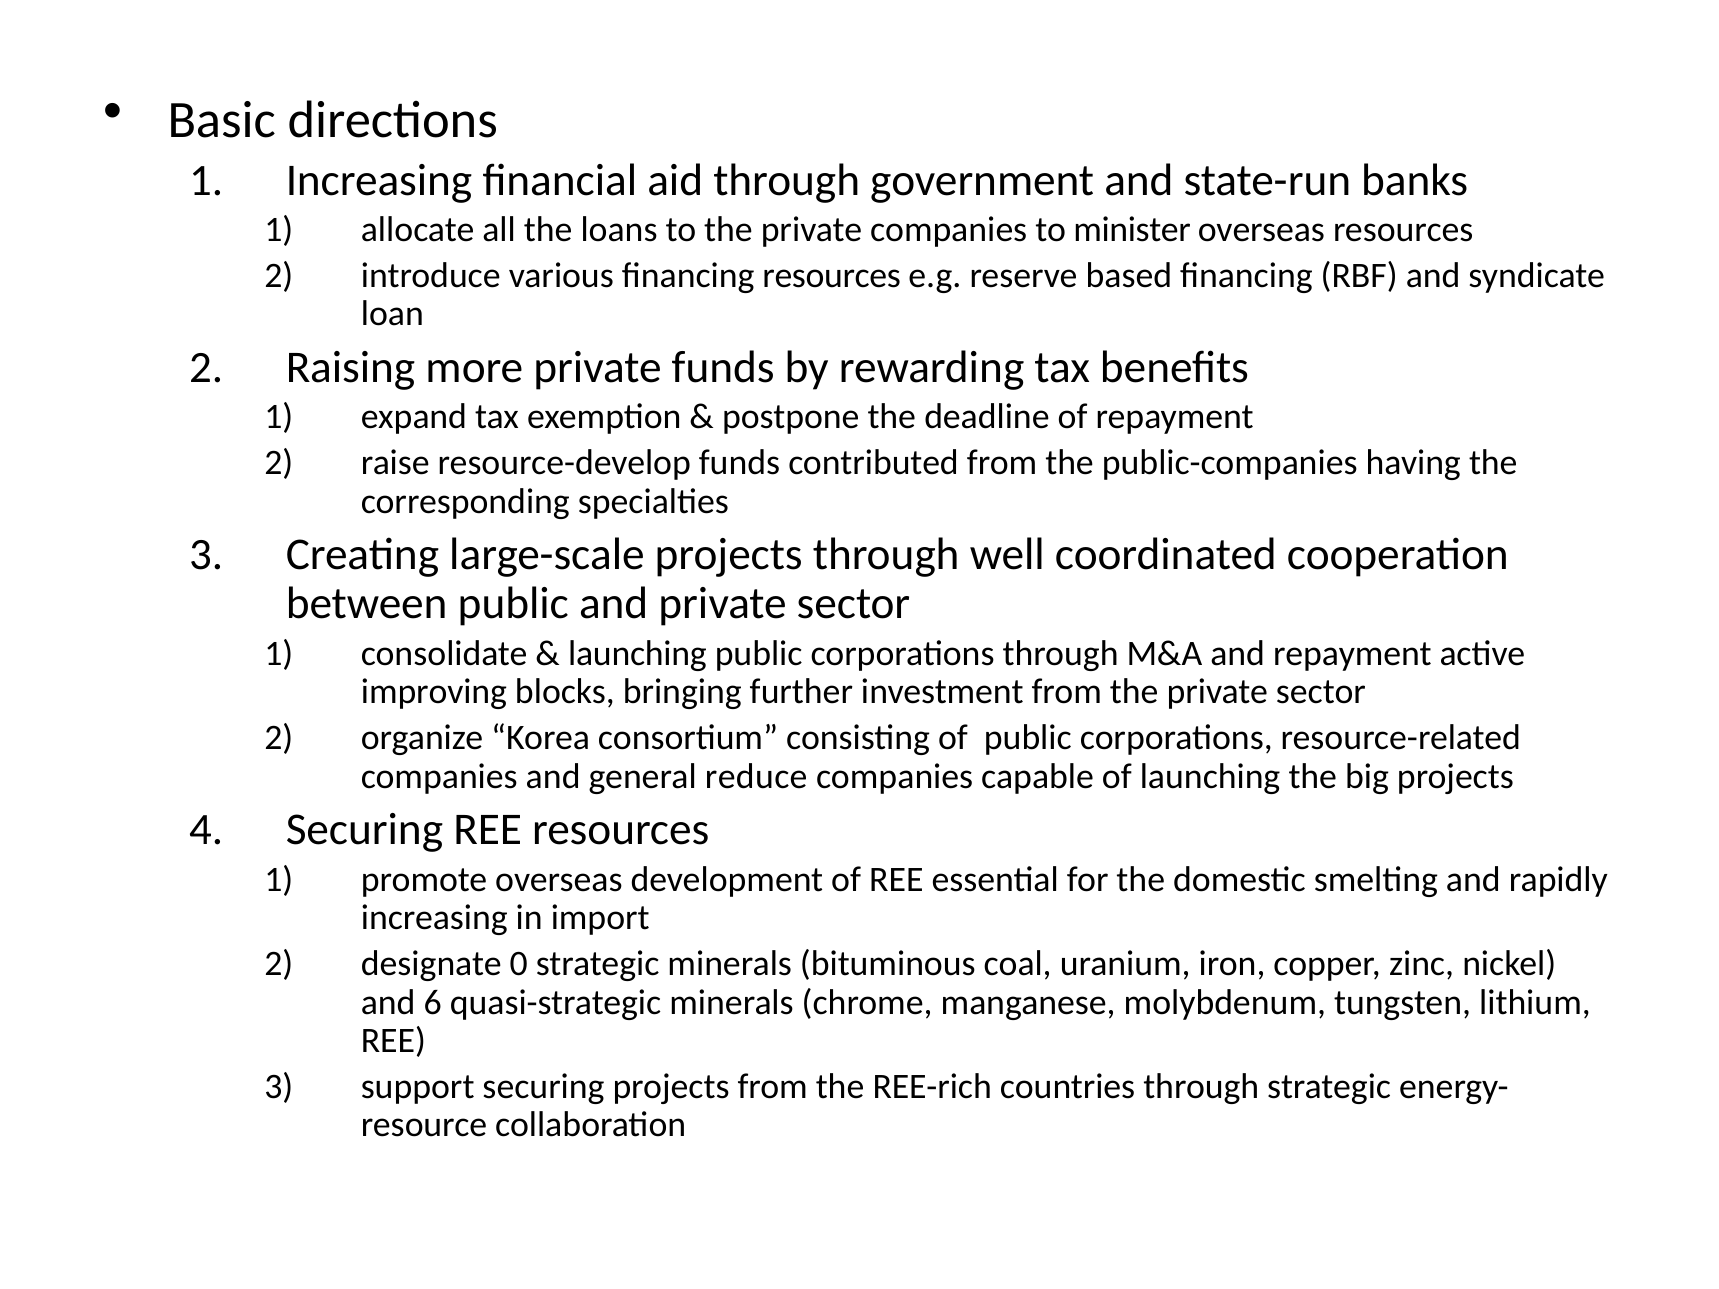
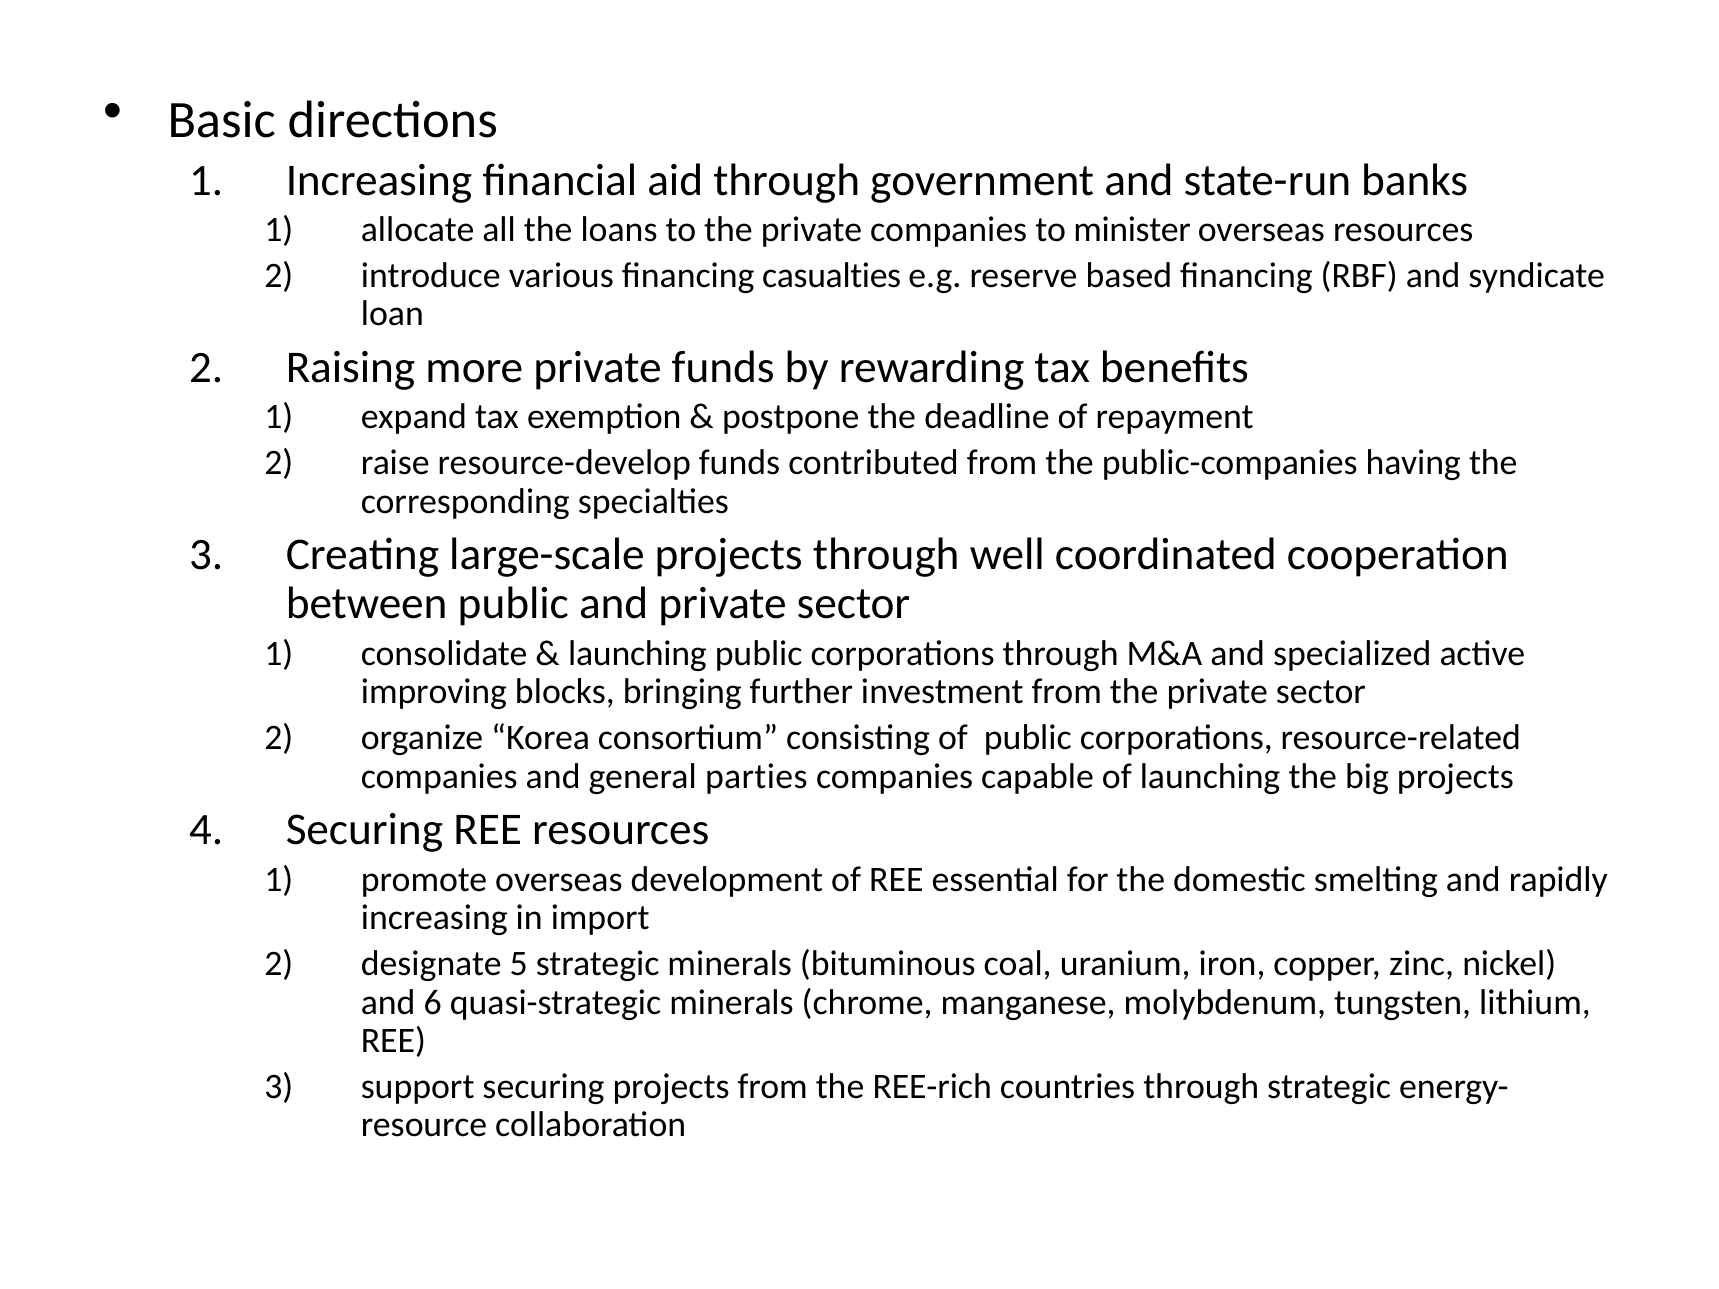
financing resources: resources -> casualties (832, 275)
and repayment: repayment -> specialized (1352, 653)
reduce: reduce -> parties (756, 776)
0: 0 -> 5 (519, 964)
